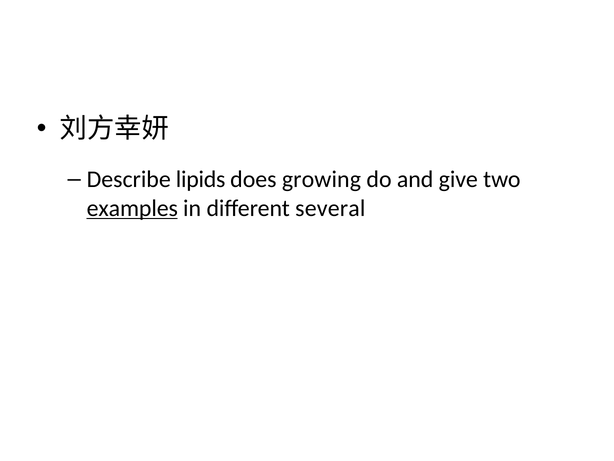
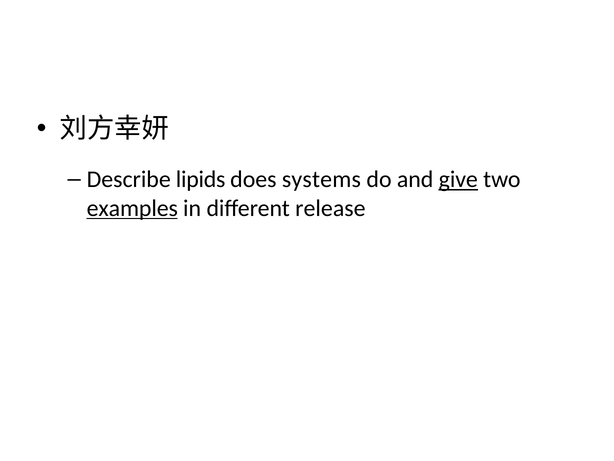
growing: growing -> systems (321, 179)
give underline: none -> present (458, 179)
several: several -> release (330, 208)
